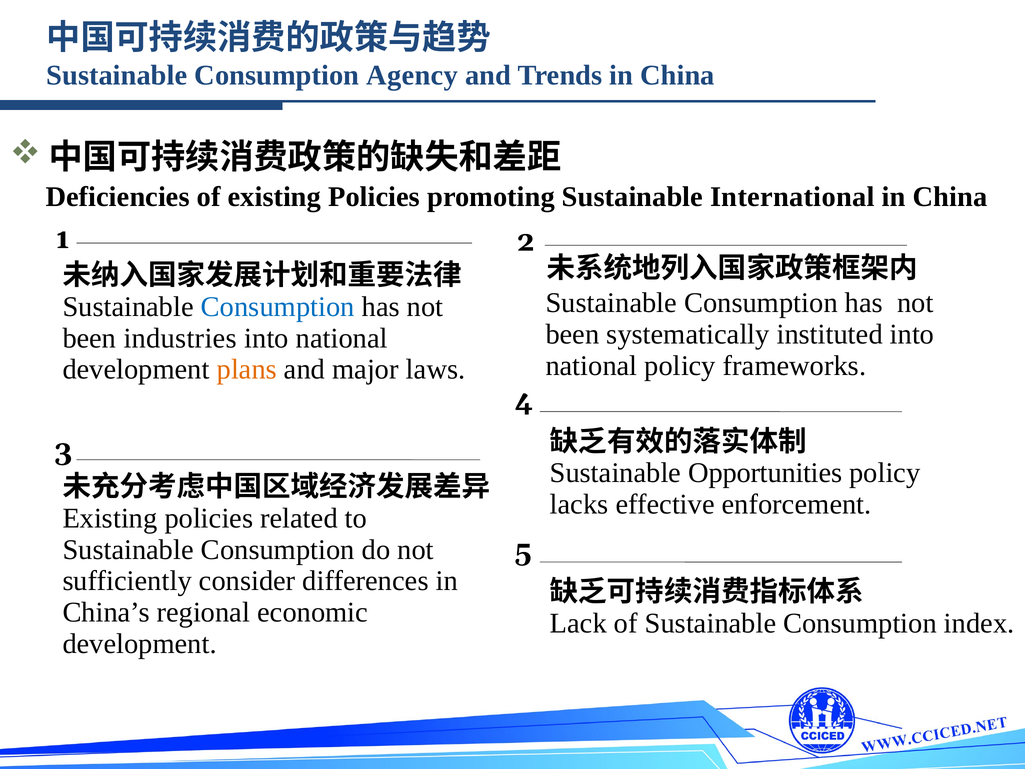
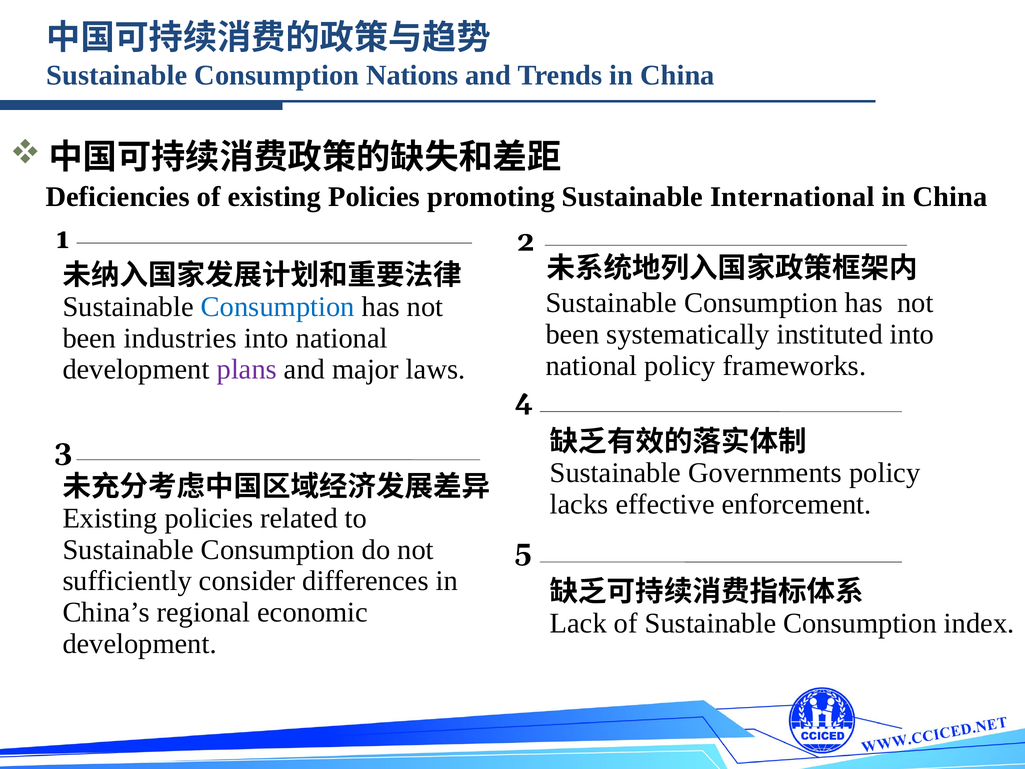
Agency: Agency -> Nations (412, 75)
plans colour: orange -> purple (247, 369)
Opportunities: Opportunities -> Governments (765, 473)
